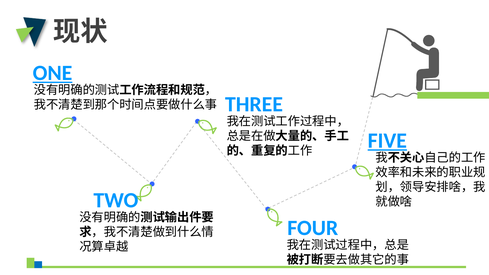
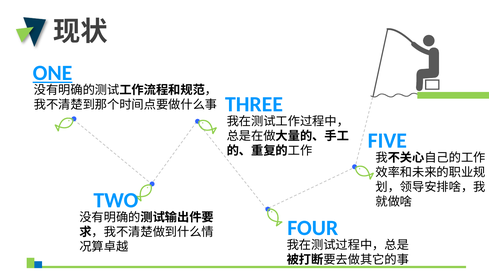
FIVE underline: present -> none (387, 141)
